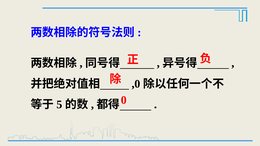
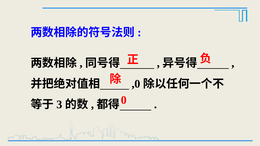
5: 5 -> 3 (59, 105)
